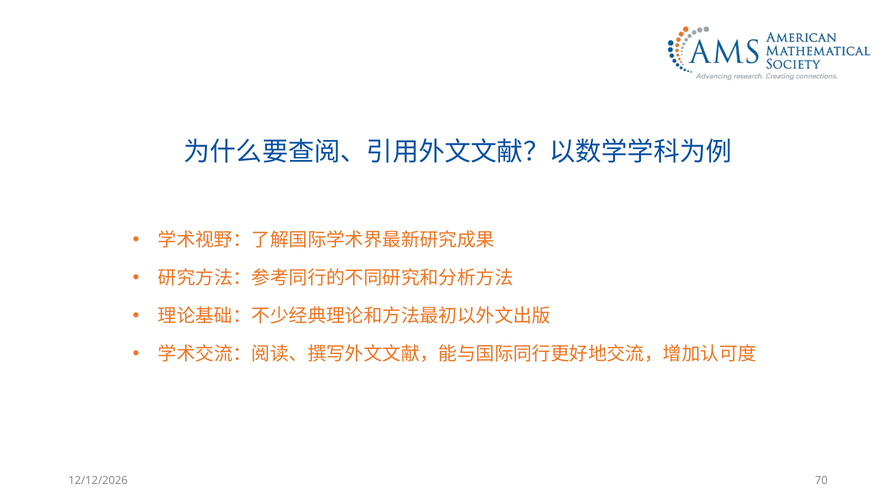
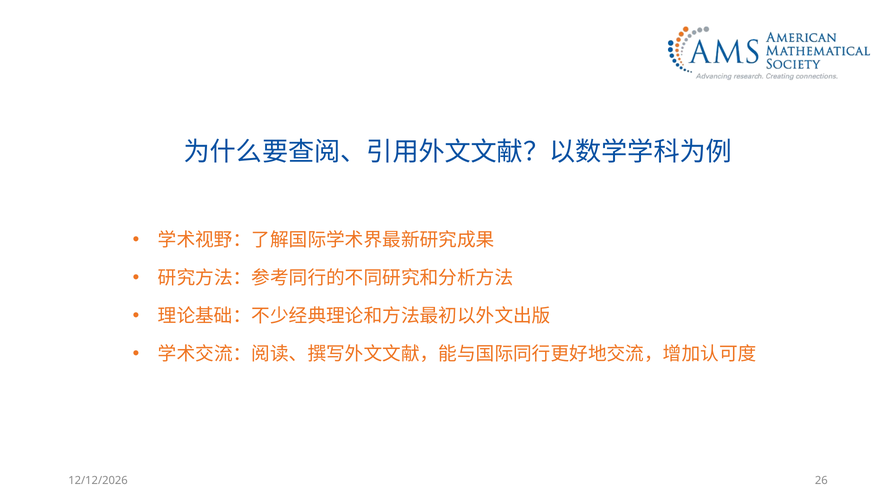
70: 70 -> 26 (821, 480)
